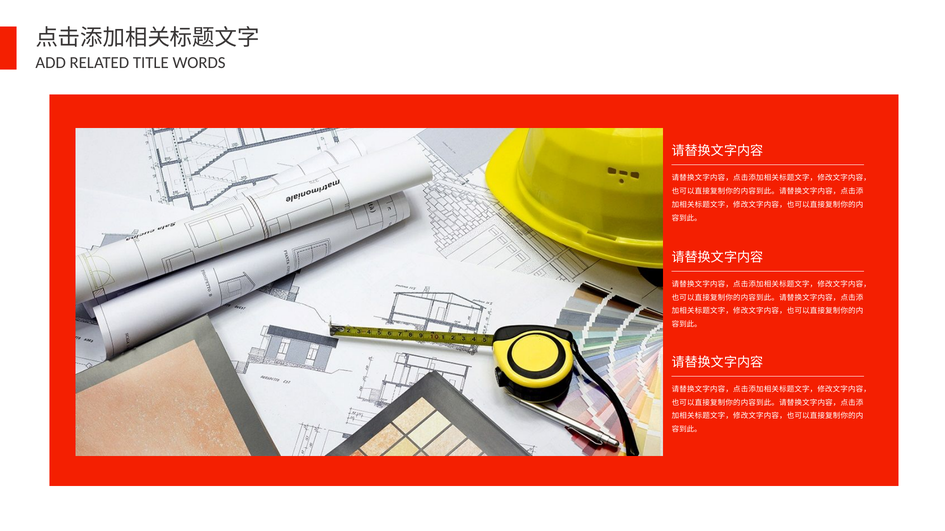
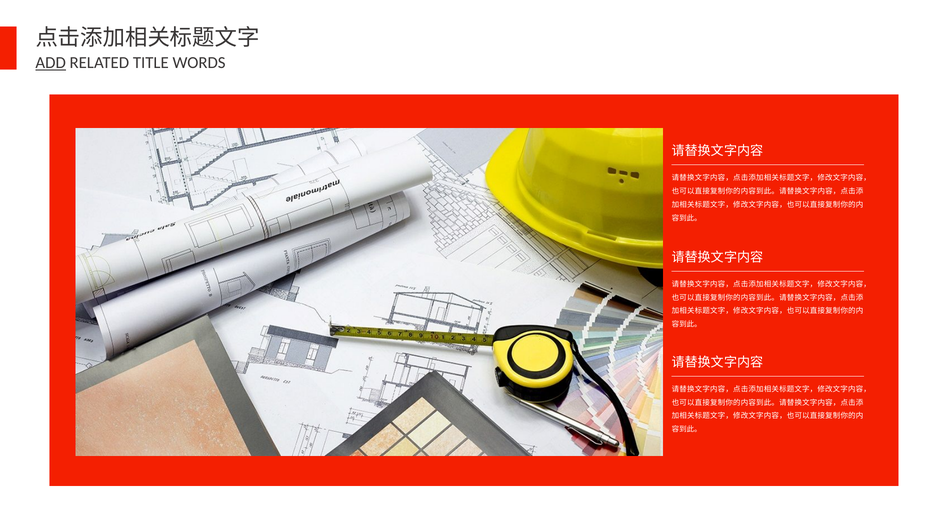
ADD underline: none -> present (51, 63)
